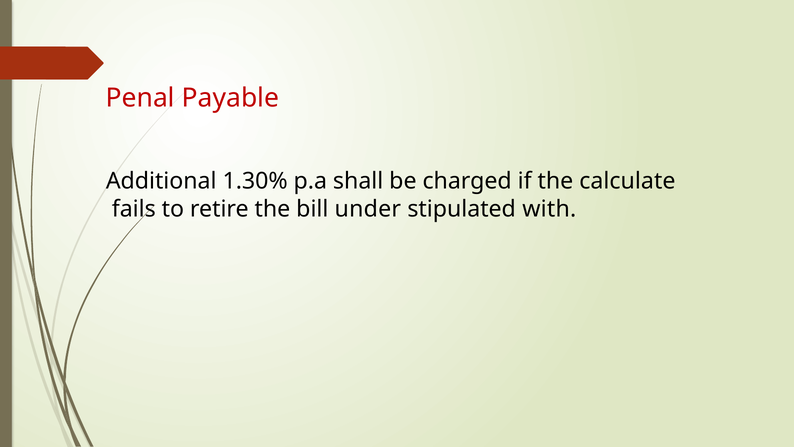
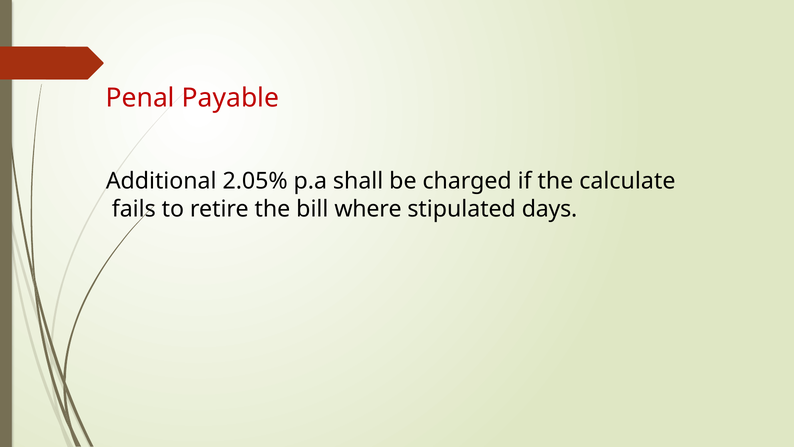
1.30%: 1.30% -> 2.05% (255, 181)
under: under -> where (368, 209)
with: with -> days (549, 209)
